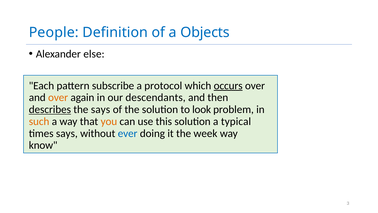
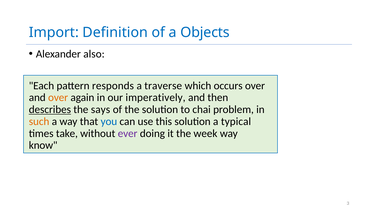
People: People -> Import (54, 32)
else: else -> also (94, 54)
subscribe: subscribe -> responds (113, 86)
protocol: protocol -> traverse (163, 86)
occurs underline: present -> none (228, 86)
descendants: descendants -> imperatively (156, 97)
look: look -> chai (202, 109)
you colour: orange -> blue (109, 121)
times says: says -> take (67, 133)
ever colour: blue -> purple (128, 133)
